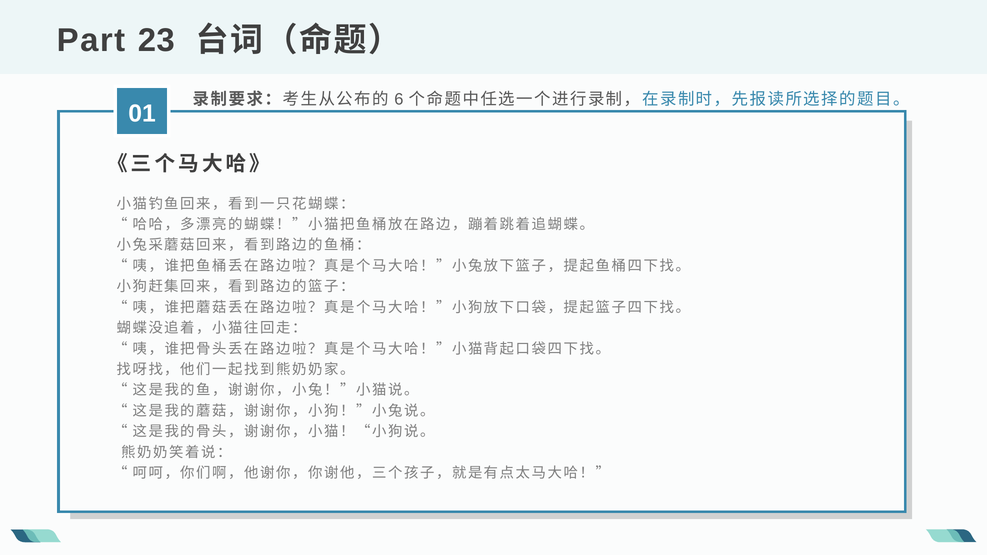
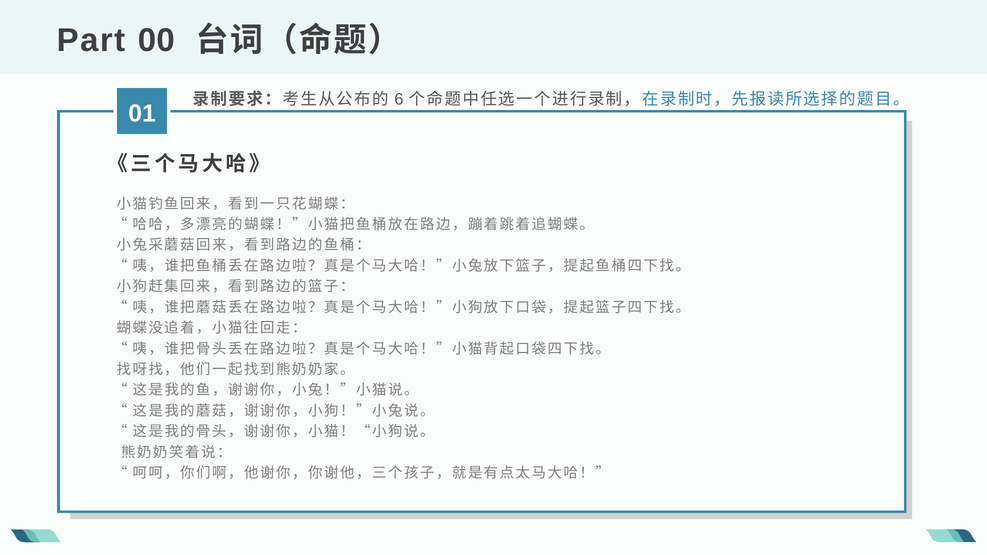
23: 23 -> 00 (156, 40)
